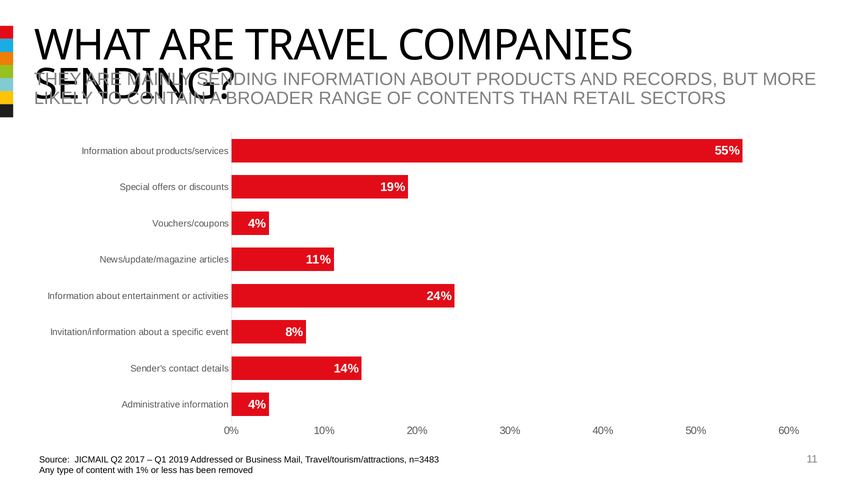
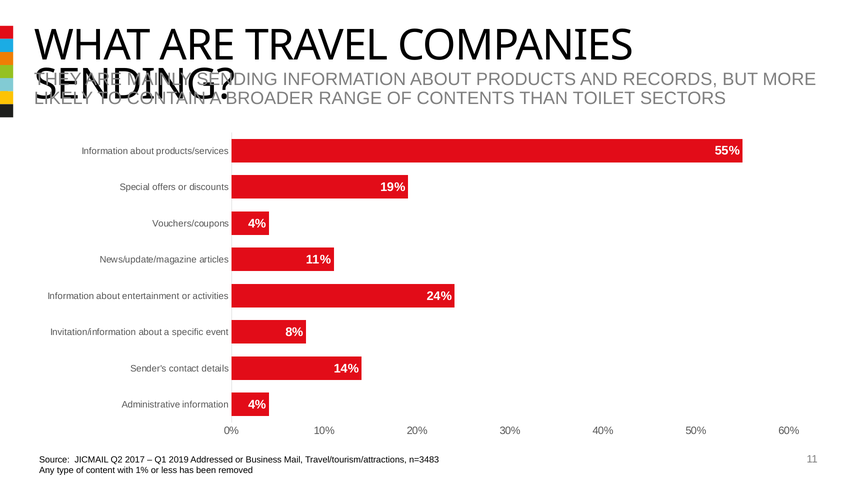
RETAIL: RETAIL -> TOILET (604, 98)
